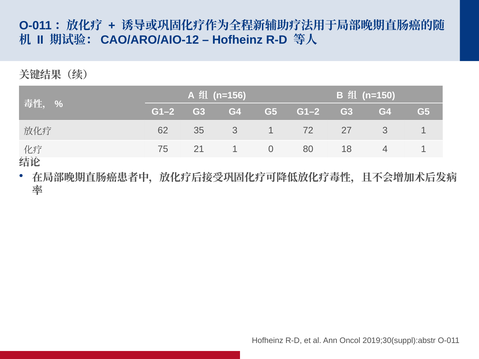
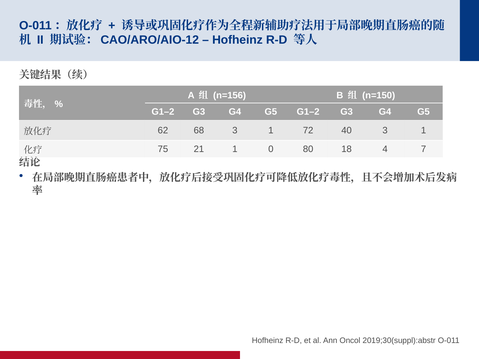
35: 35 -> 68 (199, 131)
27: 27 -> 40 (347, 131)
4 1: 1 -> 7 (424, 149)
